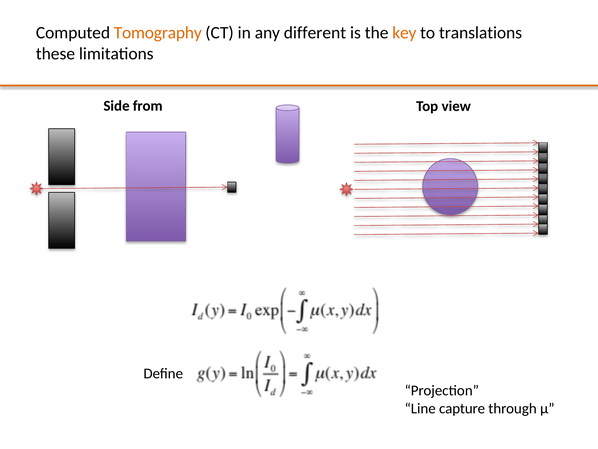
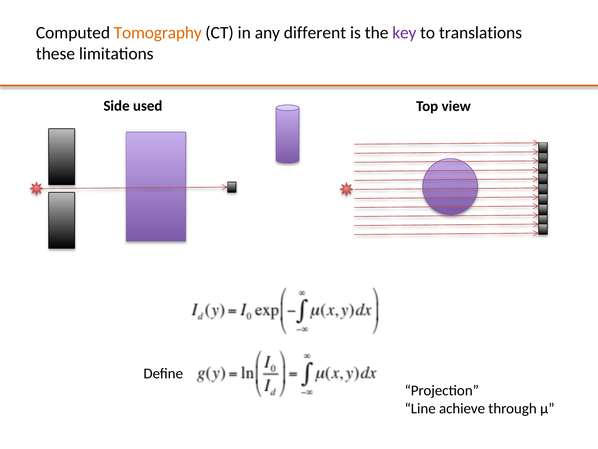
key colour: orange -> purple (404, 33)
from: from -> used (148, 106)
capture: capture -> achieve (462, 408)
